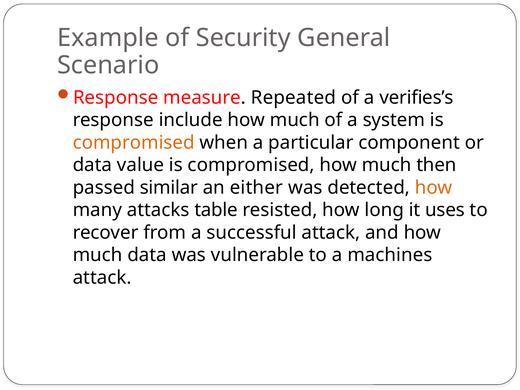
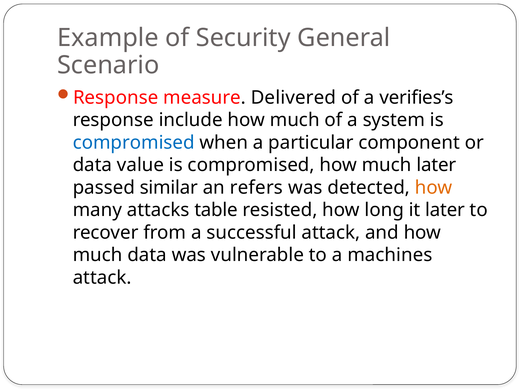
Repeated: Repeated -> Delivered (293, 97)
compromised colour: orange -> blue (134, 143)
much then: then -> later (436, 165)
either: either -> refers (256, 188)
it uses: uses -> later (445, 210)
